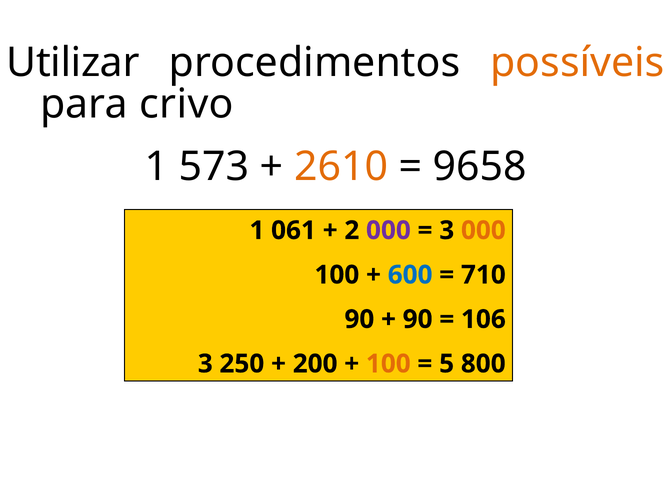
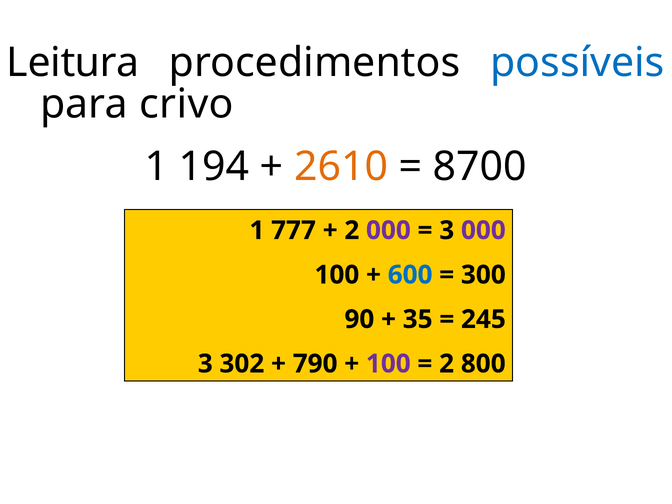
Utilizar: Utilizar -> Leitura (73, 62)
possíveis colour: orange -> blue (577, 62)
573: 573 -> 194 (214, 167)
9658: 9658 -> 8700 (480, 167)
061: 061 -> 777 (293, 230)
000 colour: orange -> purple (483, 230)
710: 710 -> 300 (483, 275)
90: 90 -> 35 (418, 319)
106: 106 -> 245 (483, 319)
250: 250 -> 302 (242, 364)
200: 200 -> 790 (315, 364)
100 colour: orange -> purple (388, 364)
5: 5 -> 2 (447, 364)
